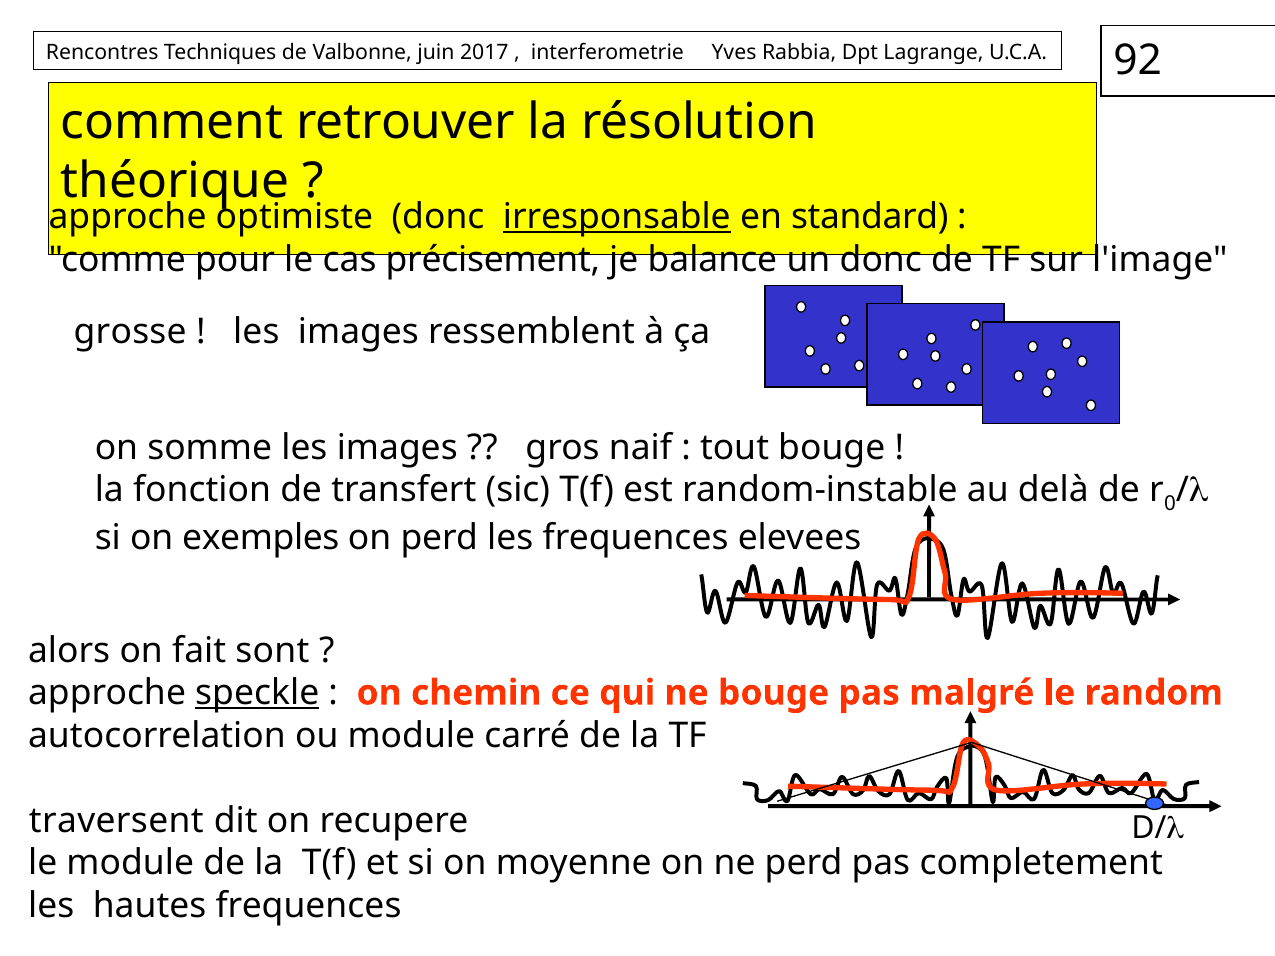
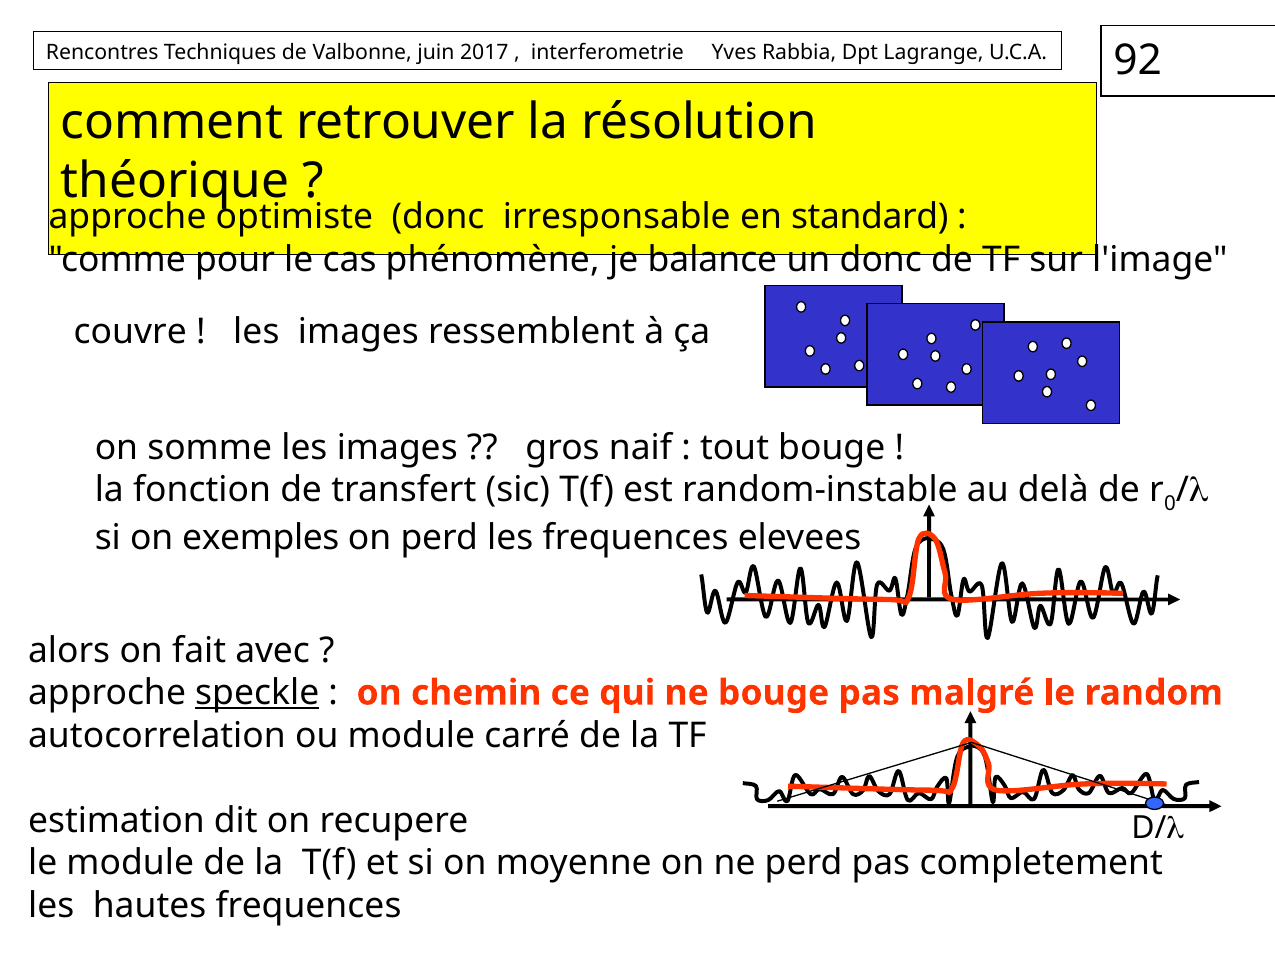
irresponsable underline: present -> none (617, 217)
précisement: précisement -> phénomène (493, 260)
grosse: grosse -> couvre (130, 332)
sont: sont -> avec (273, 651)
traversent: traversent -> estimation (116, 821)
